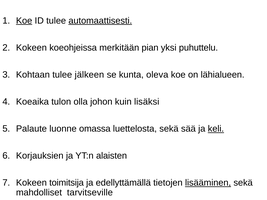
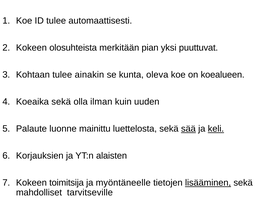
Koe underline: present -> none (24, 21)
automaattisesti underline: present -> none (100, 21)
koeohjeissa: koeohjeissa -> olosuhteista (73, 48)
puhuttelu: puhuttelu -> puuttuvat (198, 48)
jälkeen: jälkeen -> ainakin (89, 75)
lähialueen: lähialueen -> koealueen (223, 75)
Koeaika tulon: tulon -> sekä (61, 102)
johon: johon -> ilman (101, 102)
lisäksi: lisäksi -> uuden (147, 102)
omassa: omassa -> mainittu (95, 129)
sää underline: none -> present (188, 129)
edellyttämällä: edellyttämällä -> myöntäneelle (123, 183)
